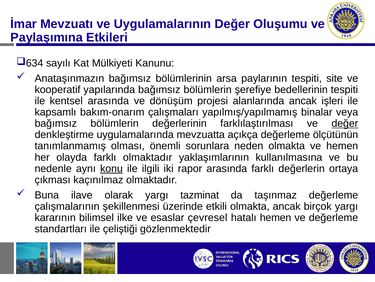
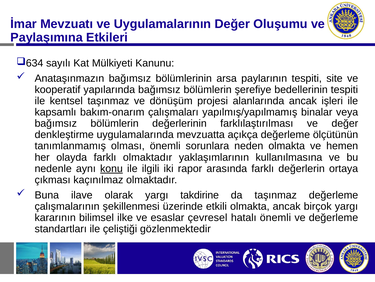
kentsel arasında: arasında -> taşınmaz (108, 101)
değer underline: present -> none (345, 123)
tazminat: tazminat -> takdirine (200, 195)
hatalı hemen: hemen -> önemli (275, 217)
